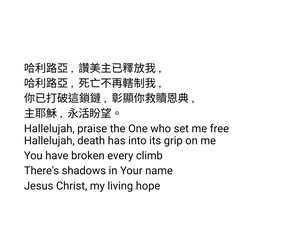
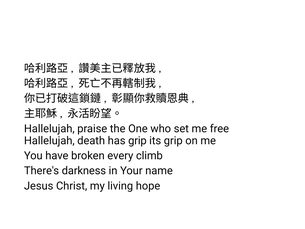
has into: into -> grip (137, 140)
shadows: shadows -> darkness (84, 171)
